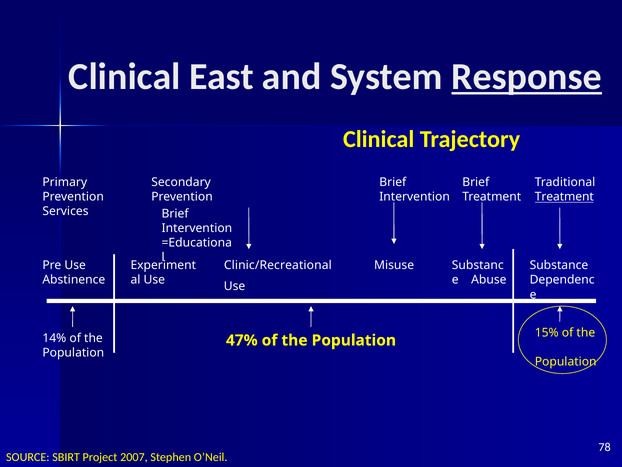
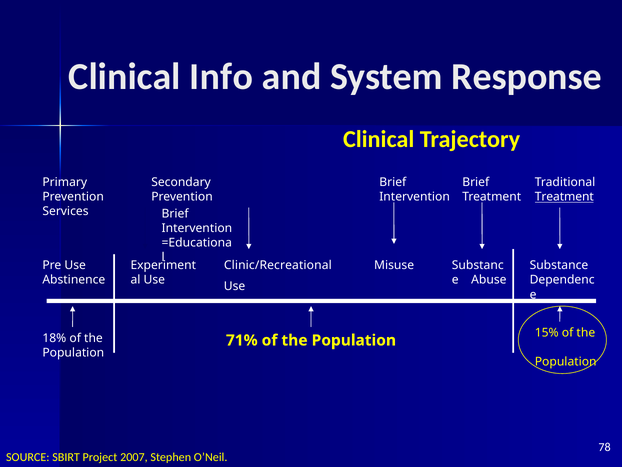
East: East -> Info (221, 77)
Response underline: present -> none (527, 77)
14%: 14% -> 18% (54, 338)
47%: 47% -> 71% (242, 340)
